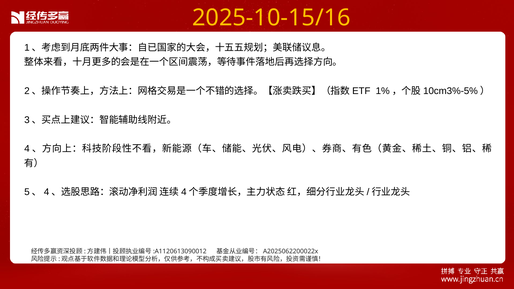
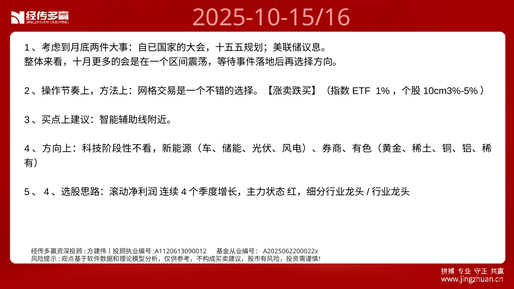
2025-10-15/16 colour: yellow -> pink (271, 18)
